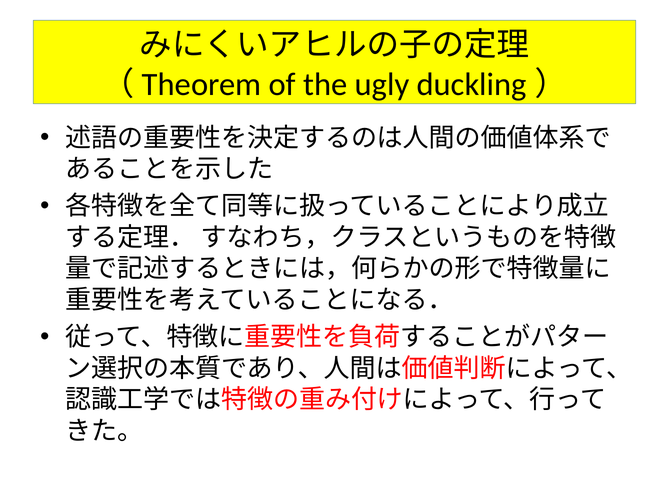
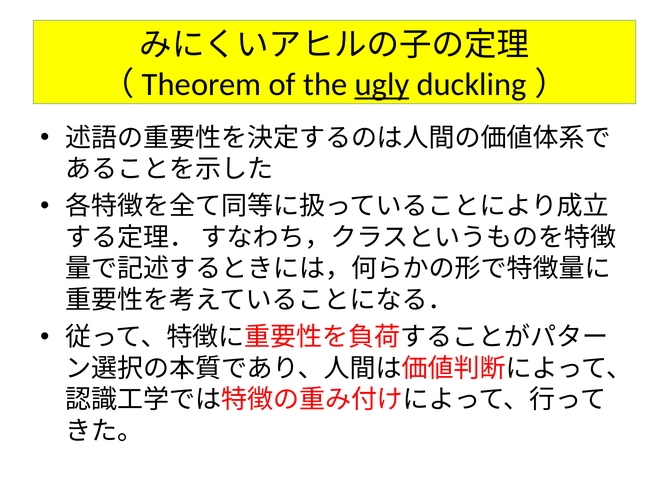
ugly underline: none -> present (382, 84)
